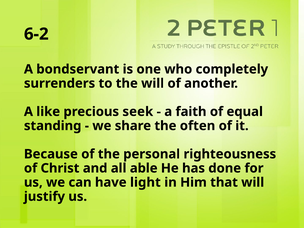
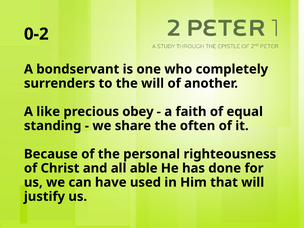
6-2: 6-2 -> 0-2 (36, 34)
seek: seek -> obey (138, 112)
light: light -> used (145, 182)
